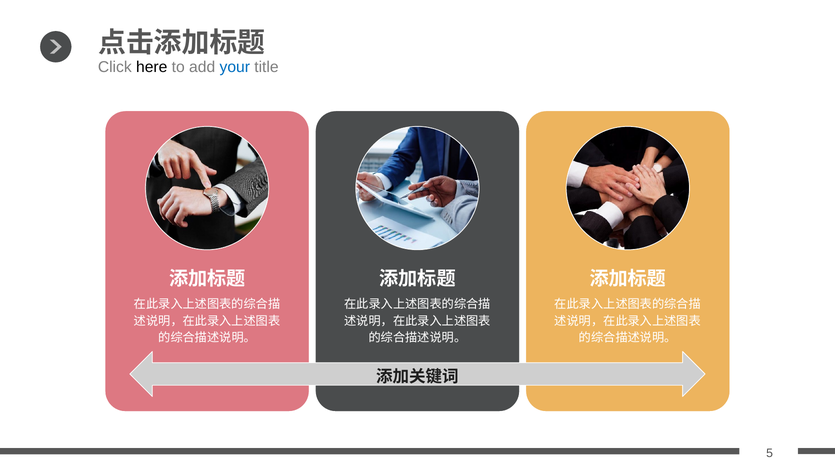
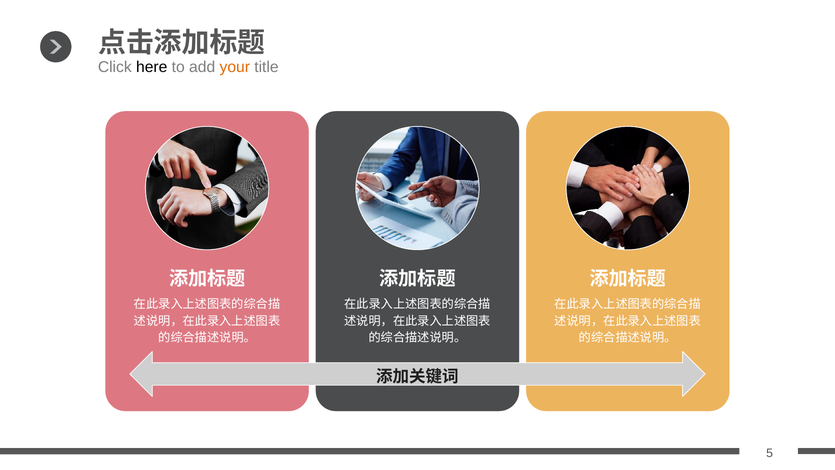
your colour: blue -> orange (235, 67)
